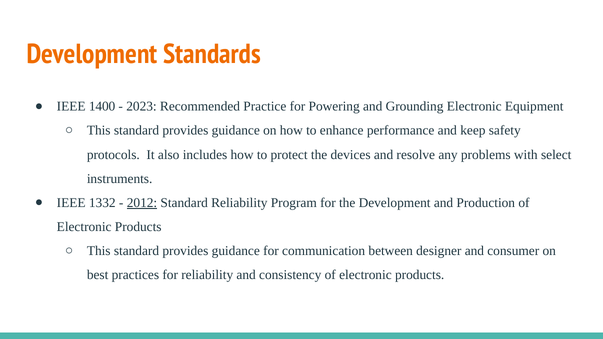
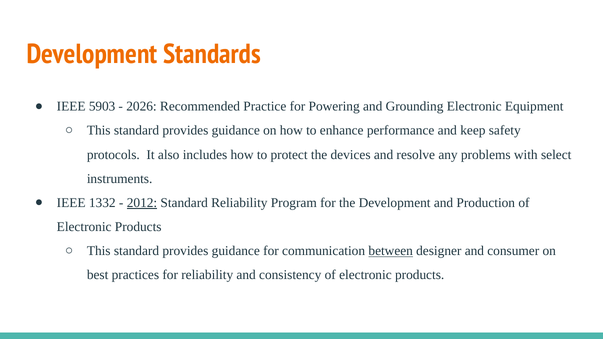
1400: 1400 -> 5903 (102, 107)
2023: 2023 -> 2026 (141, 107)
between underline: none -> present (391, 251)
